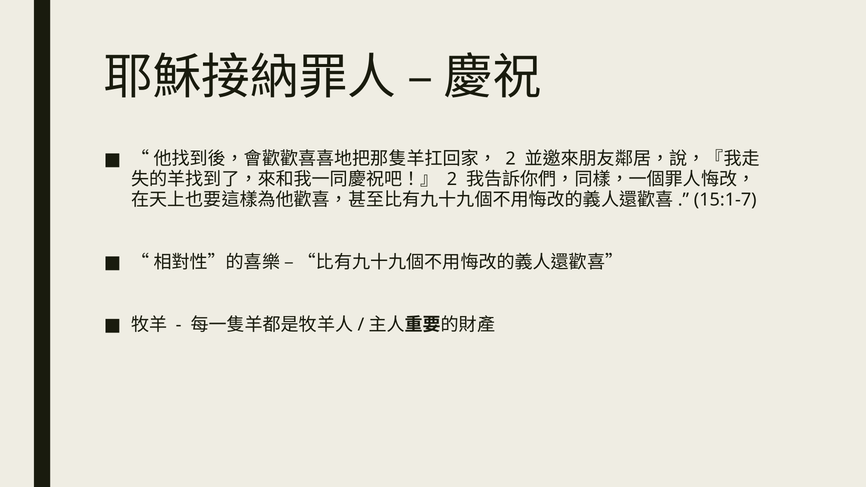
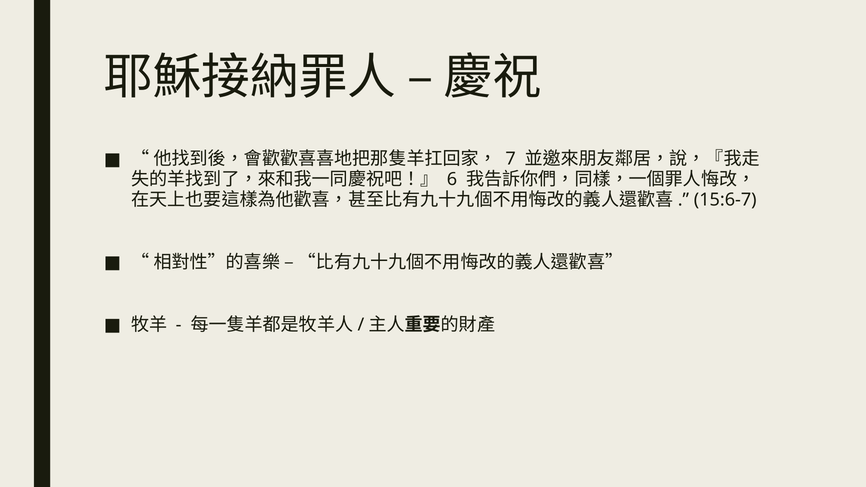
2: 2 -> 7 (511, 159)
2: 2 -> 6 (452, 179)
15:1-7: 15:1-7 -> 15:6-7 (725, 200)
